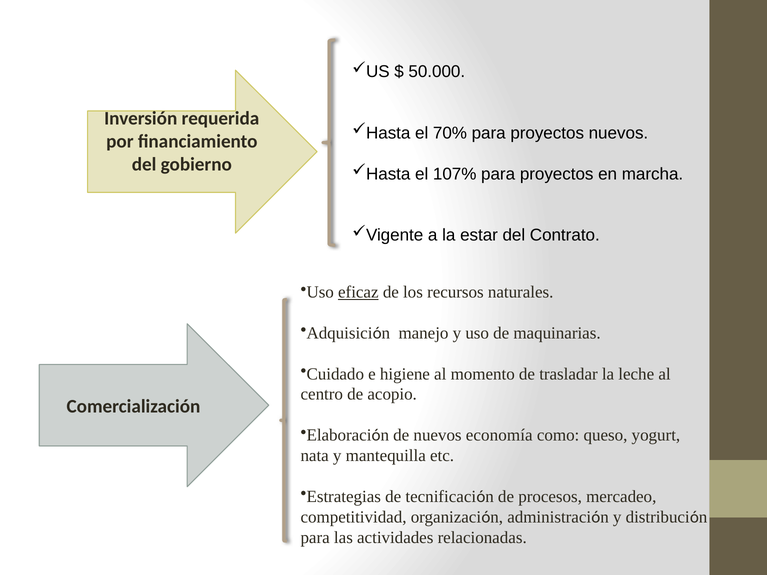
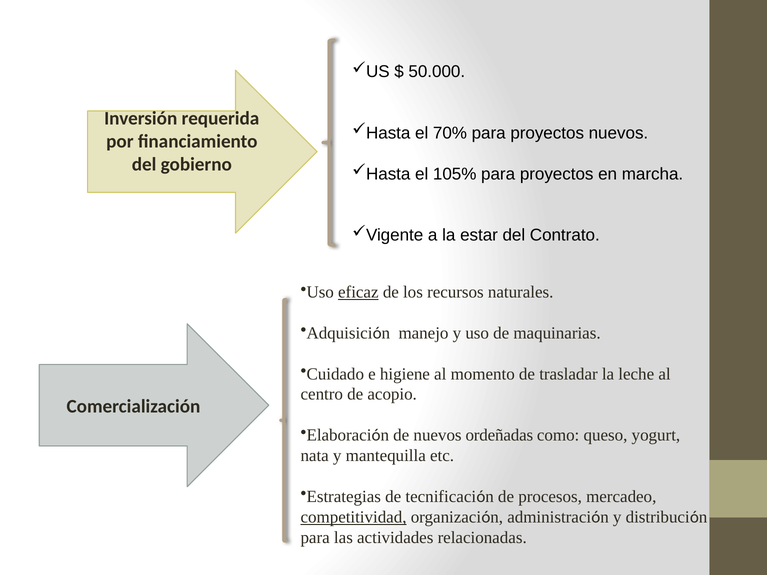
107%: 107% -> 105% (455, 174)
economía: economía -> ordeñadas (499, 435)
competitividad underline: none -> present (354, 517)
